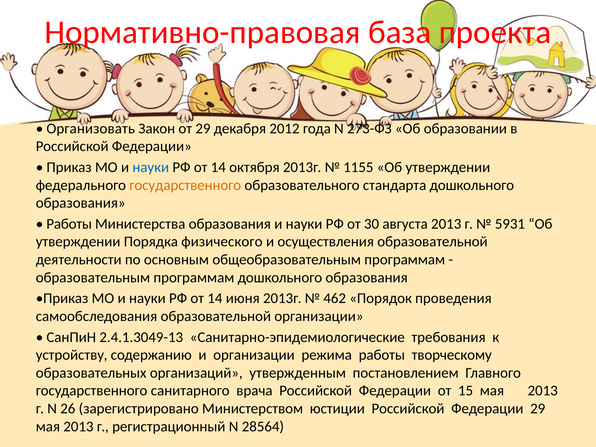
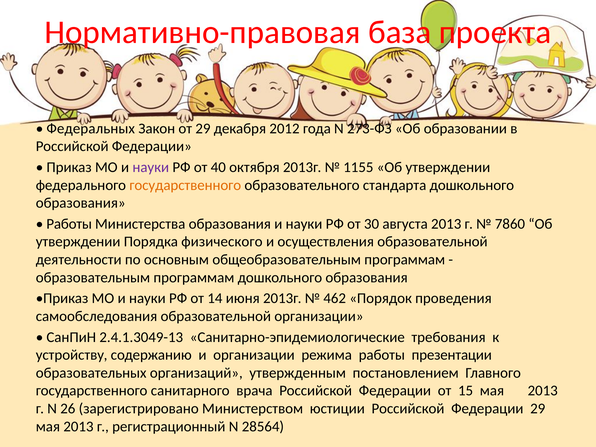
Организовать: Организовать -> Федеральных (91, 129)
науки colour: blue -> purple (151, 167)
14: 14 -> 40 (218, 167)
5931: 5931 -> 7860 (510, 224)
творческому: творческому -> презентации (452, 355)
